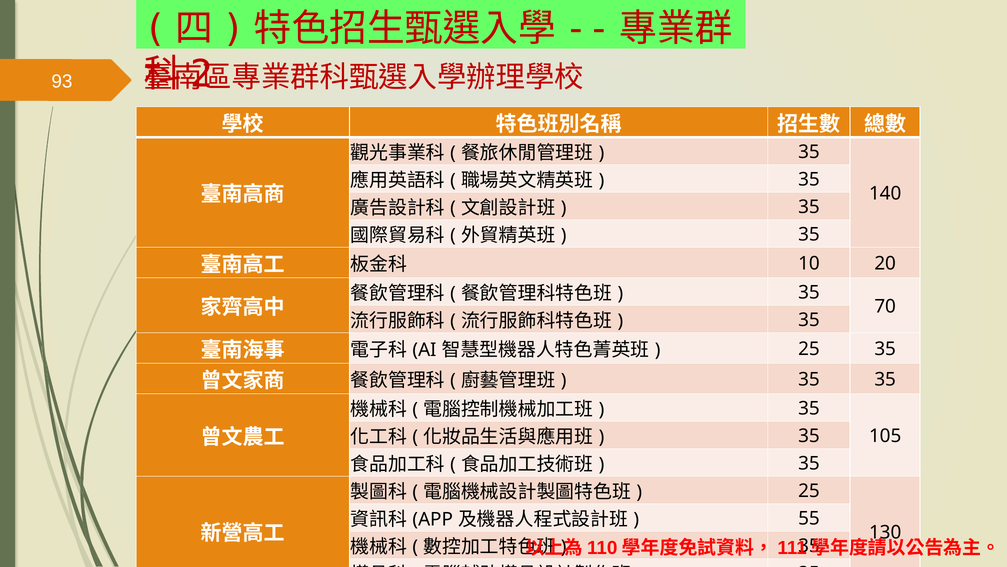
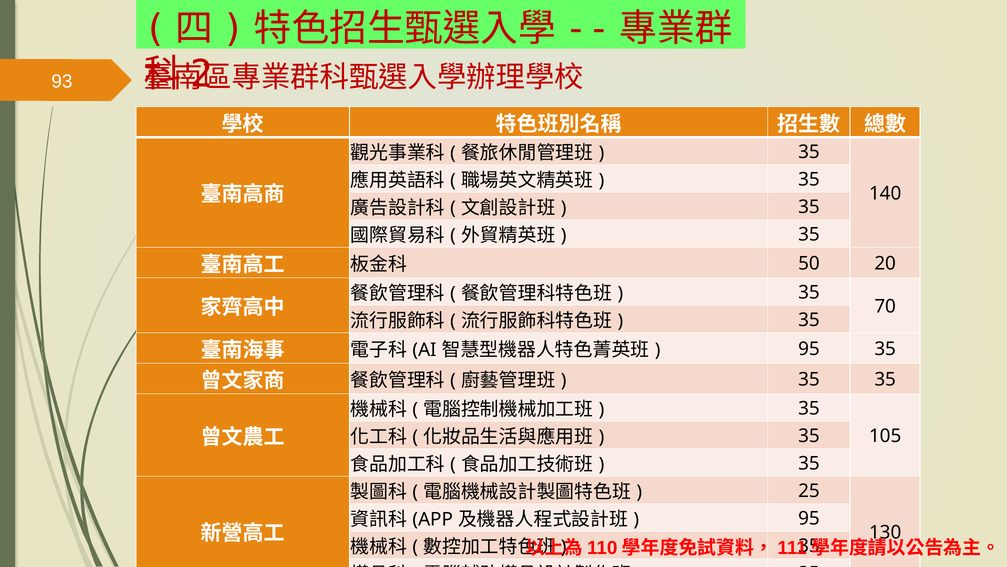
10: 10 -> 50 (809, 263)
25: 25 -> 95 (809, 349)
55: 55 -> 95 (809, 518)
